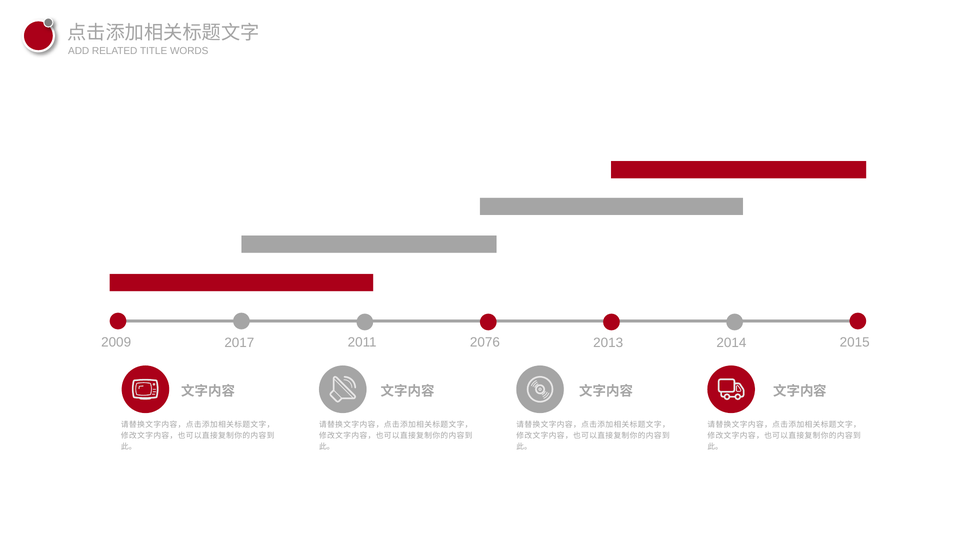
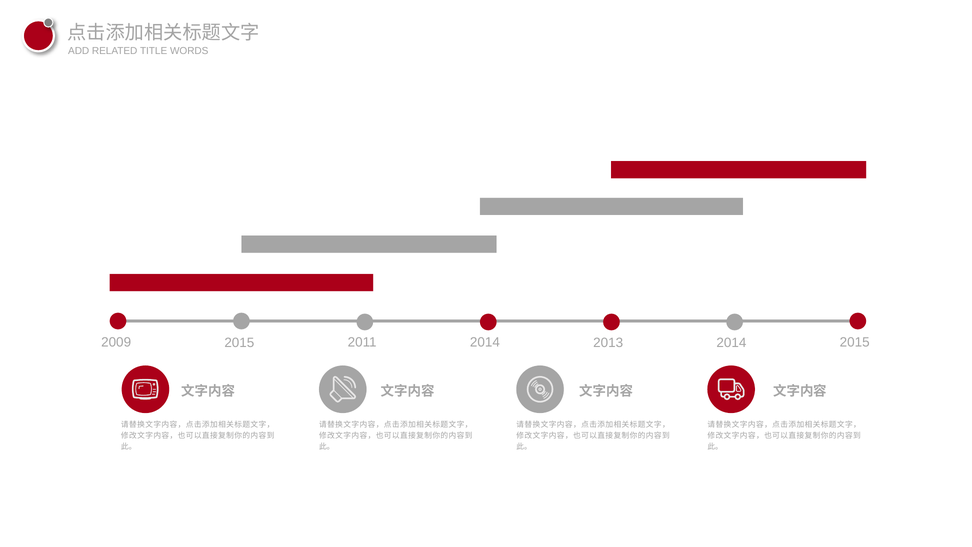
2076: 2076 -> 2014 (485, 342)
2017: 2017 -> 2015 (239, 342)
